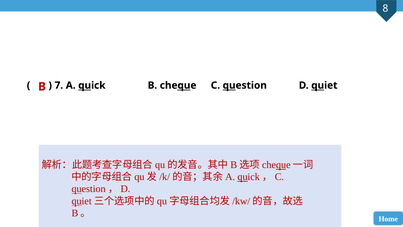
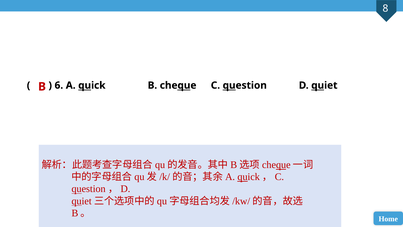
7: 7 -> 6 (59, 85)
